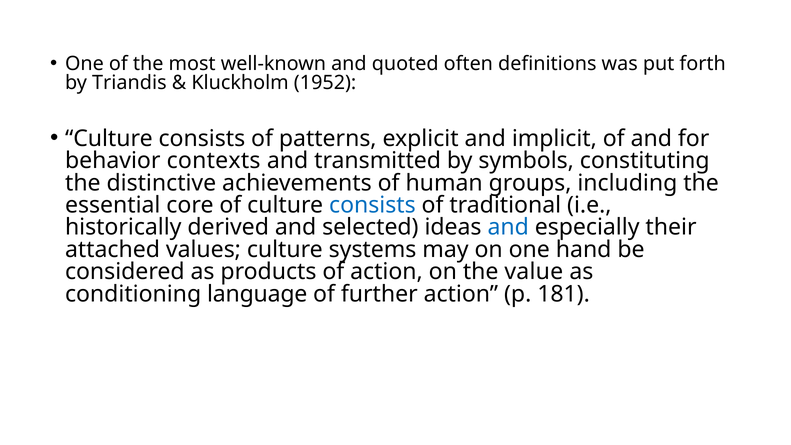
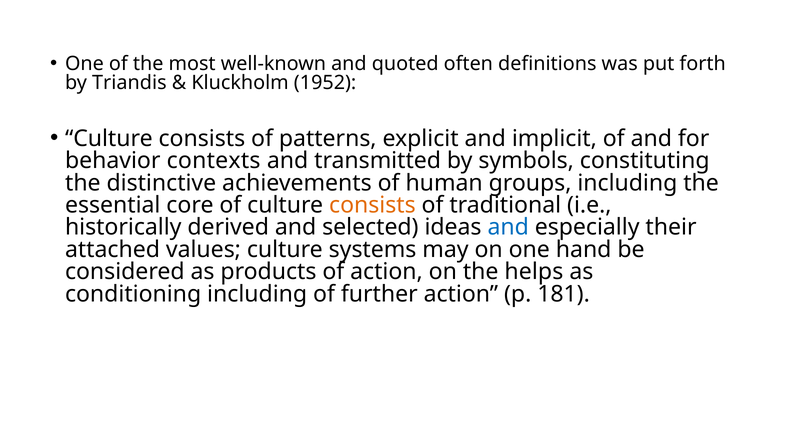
consists colour: blue -> orange (372, 205)
value: value -> helps (534, 272)
conditioning language: language -> including (257, 294)
